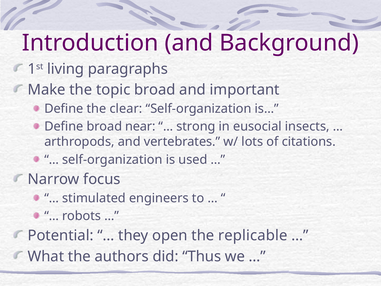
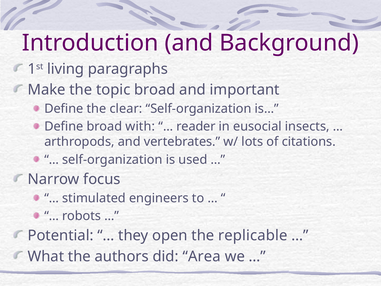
near: near -> with (140, 126)
strong: strong -> reader (196, 126)
Thus: Thus -> Area (202, 256)
